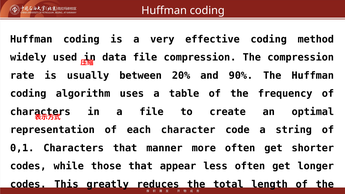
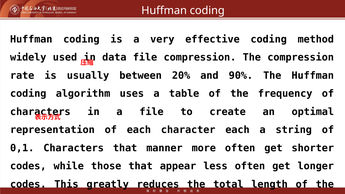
character code: code -> each (237, 130)
